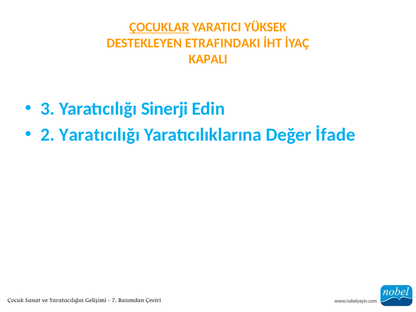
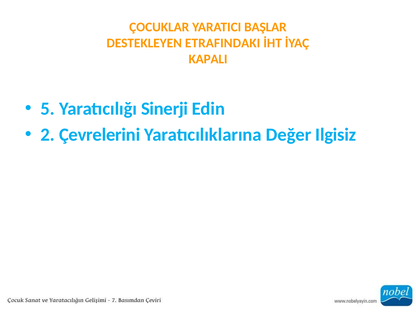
ÇOCUKLAR underline: present -> none (159, 27)
YÜKSEK: YÜKSEK -> BAŞLAR (265, 27)
3: 3 -> 5 (48, 109)
2 Yaratıcılığı: Yaratıcılığı -> Çevrelerini (100, 135)
İfade: İfade -> Ilgisiz (336, 135)
